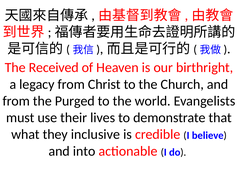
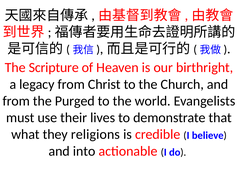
Received: Received -> Scripture (54, 67)
inclusive: inclusive -> religions (95, 134)
